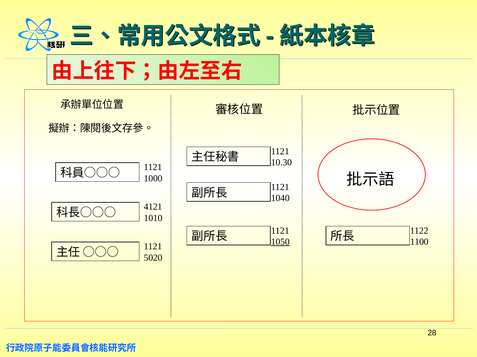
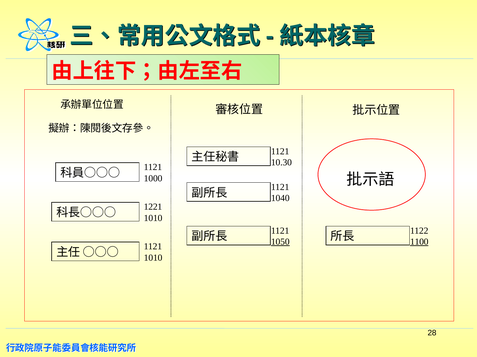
4121: 4121 -> 1221 (153, 207)
1100 underline: none -> present (419, 242)
5020: 5020 -> 1010 (153, 258)
